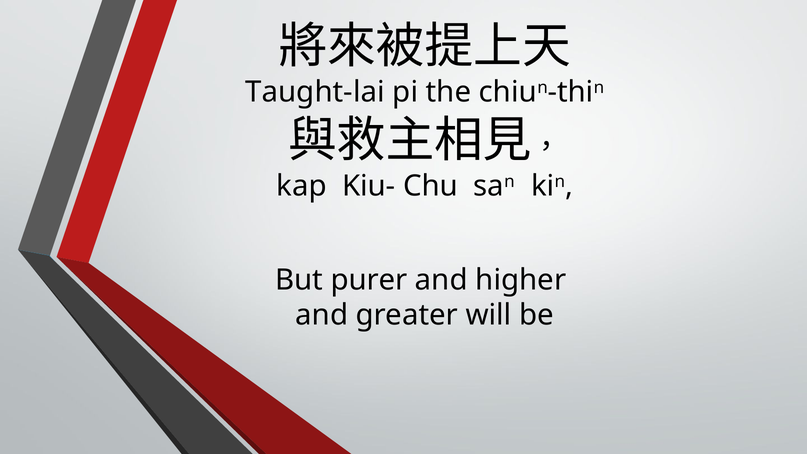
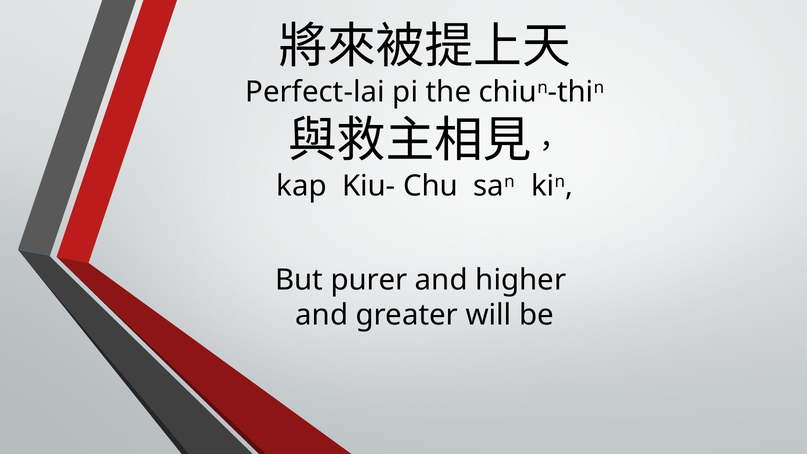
Taught-lai: Taught-lai -> Perfect-lai (315, 92)
